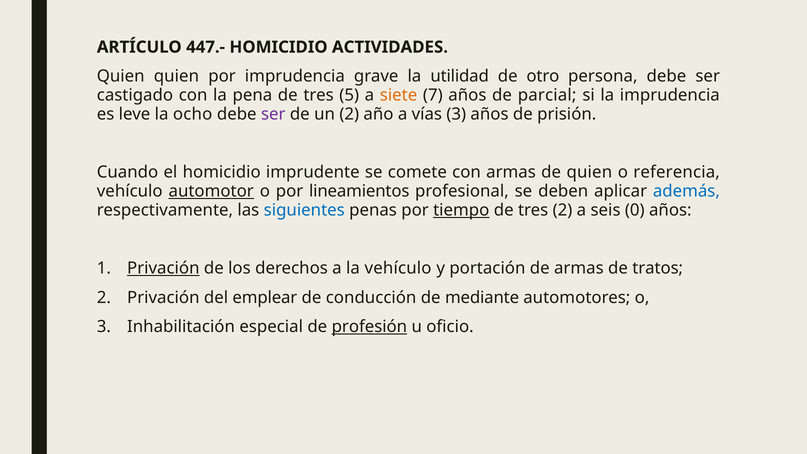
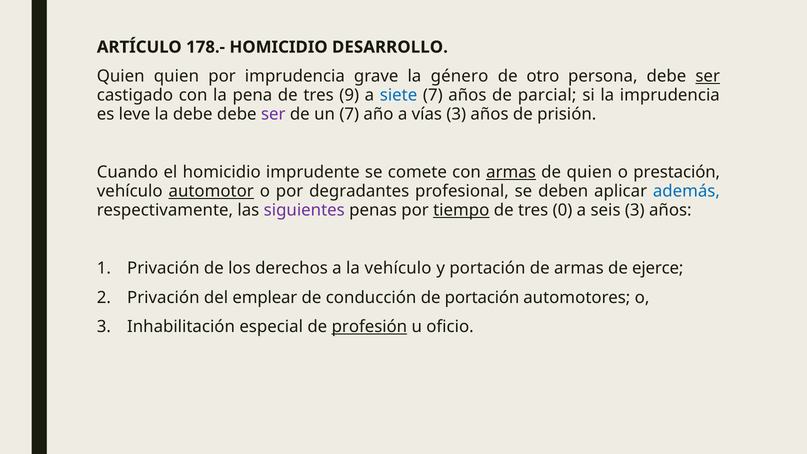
447.-: 447.- -> 178.- (206, 47)
ACTIVIDADES: ACTIVIDADES -> DESARROLLO (390, 47)
utilidad: utilidad -> género (459, 76)
ser underline: none -> present (708, 76)
5: 5 -> 9 (349, 95)
siete colour: orange -> blue (399, 95)
la ocho: ocho -> debe (193, 114)
un 2: 2 -> 7 (349, 114)
armas underline: none -> present (511, 172)
referencia: referencia -> prestación (677, 172)
lineamientos: lineamientos -> degradantes (359, 191)
siguientes colour: blue -> purple (304, 210)
tres 2: 2 -> 0 (563, 210)
seis 0: 0 -> 3 (635, 210)
Privación underline: present -> none (163, 268)
tratos: tratos -> ejerce (658, 268)
de mediante: mediante -> portación (482, 297)
